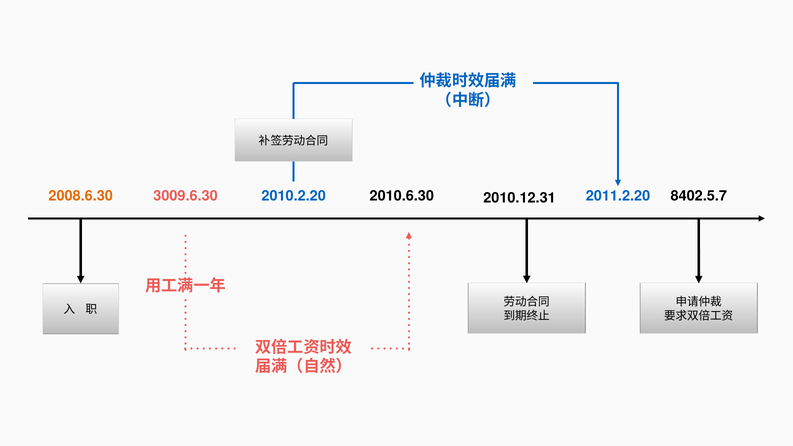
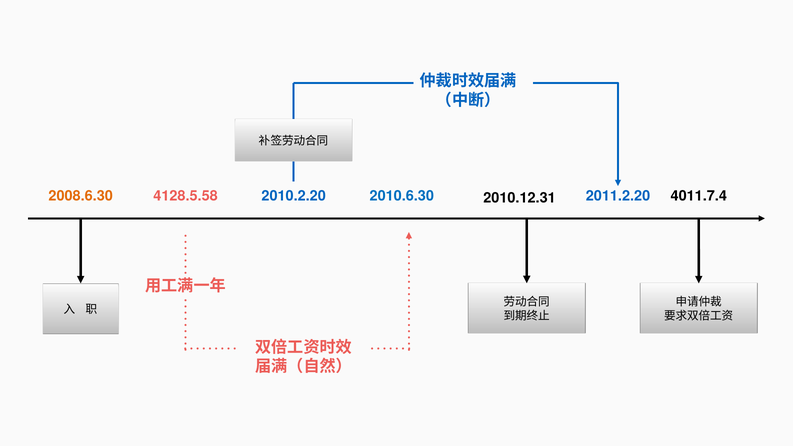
3009.6.30: 3009.6.30 -> 4128.5.58 (186, 196)
2010.6.30 colour: black -> blue (402, 196)
8402.5.7: 8402.5.7 -> 4011.7.4 (699, 196)
